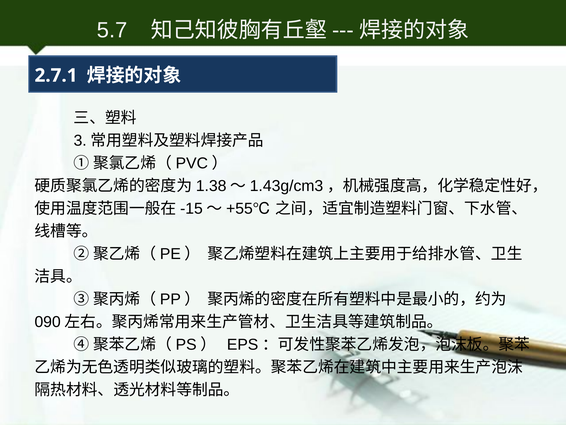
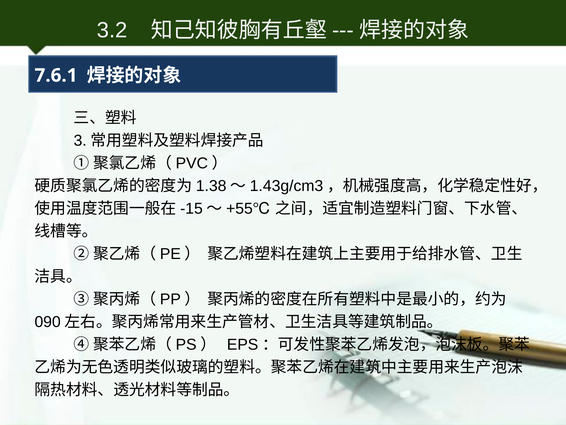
5.7: 5.7 -> 3.2 (112, 30)
2.7.1: 2.7.1 -> 7.6.1 (56, 75)
